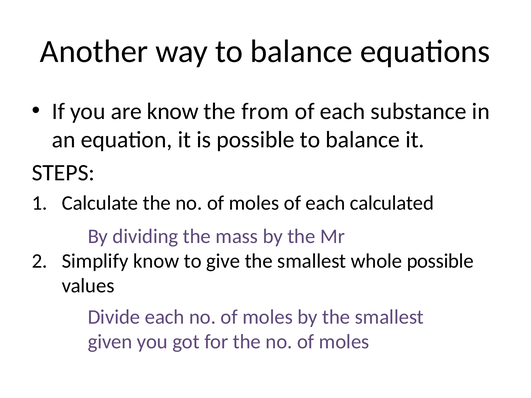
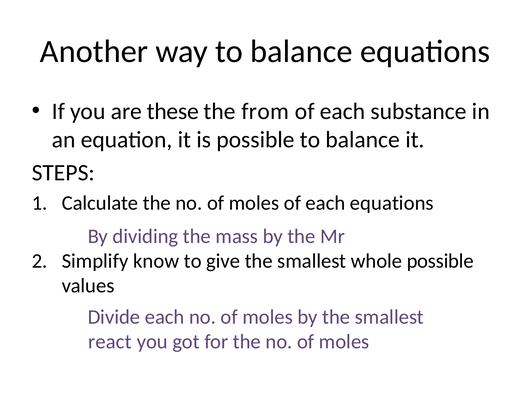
are know: know -> these (173, 111)
each calculated: calculated -> equations (392, 203)
given: given -> react (110, 342)
